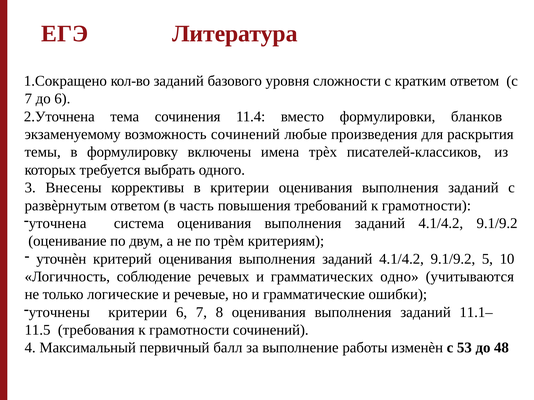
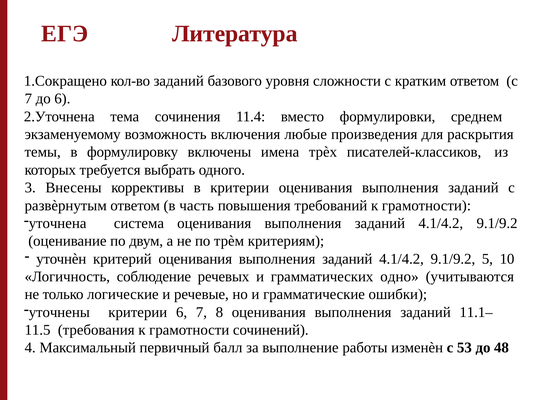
бланков: бланков -> среднем (477, 117)
возможность сочинений: сочинений -> включения (245, 134)
